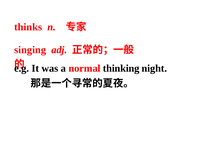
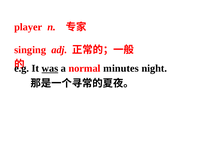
thinks: thinks -> player (28, 27)
was underline: none -> present (50, 68)
thinking: thinking -> minutes (121, 68)
